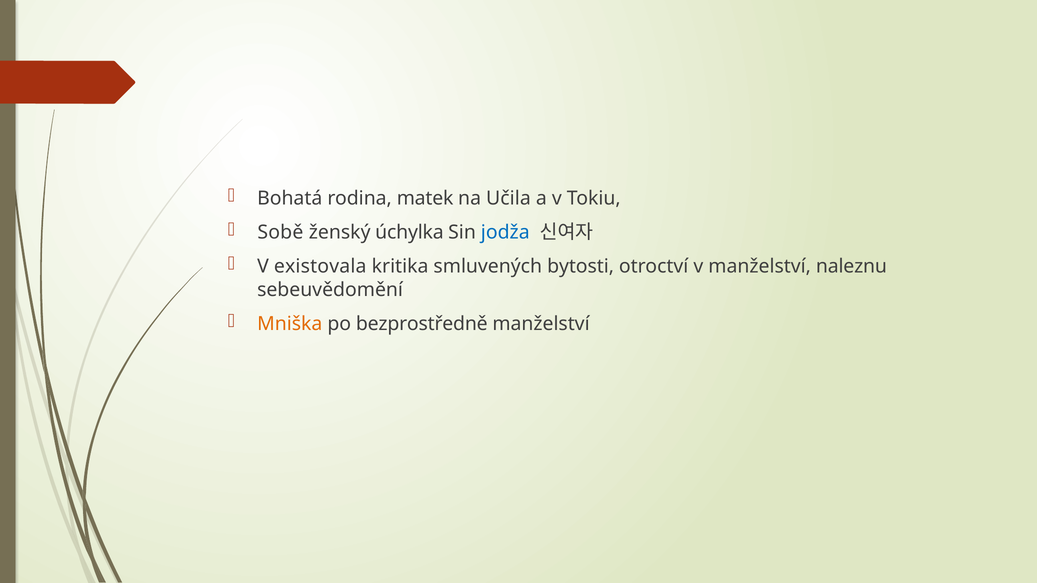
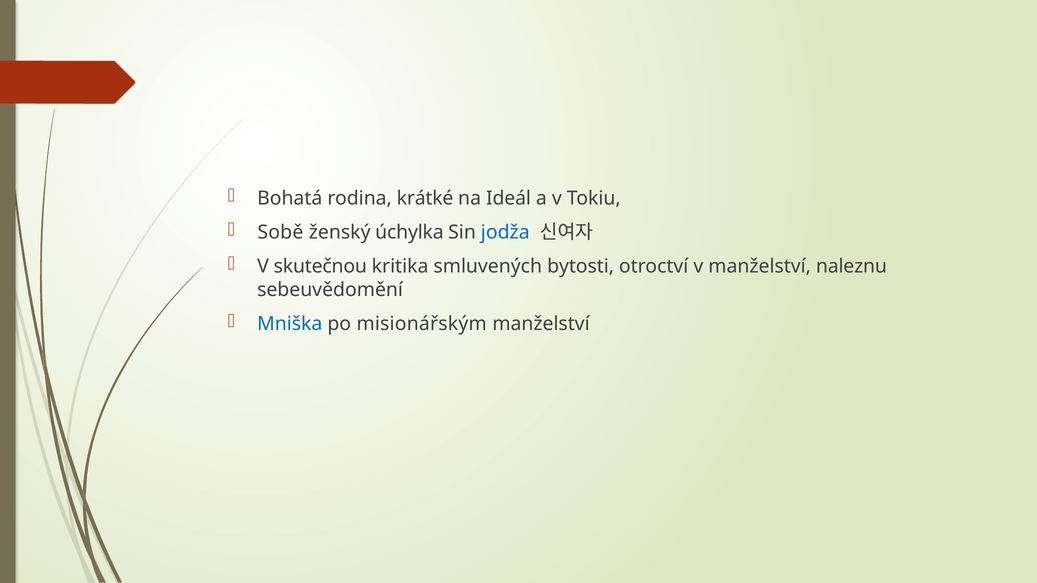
matek: matek -> krátké (425, 198)
Učila: Učila -> Ideál (509, 198)
existovala: existovala -> skutečnou (320, 267)
Mniška colour: orange -> blue (290, 324)
bezprostředně: bezprostředně -> misionářským (422, 324)
